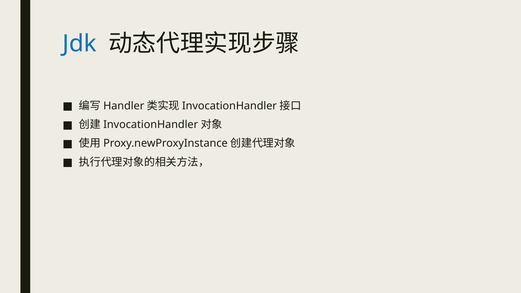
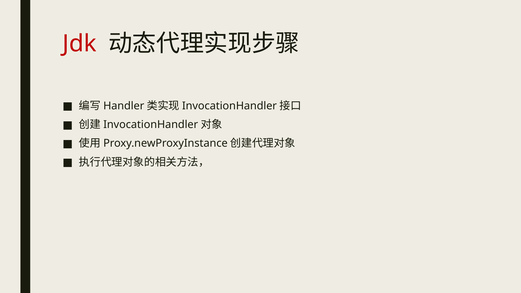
Jdk colour: blue -> red (79, 44)
